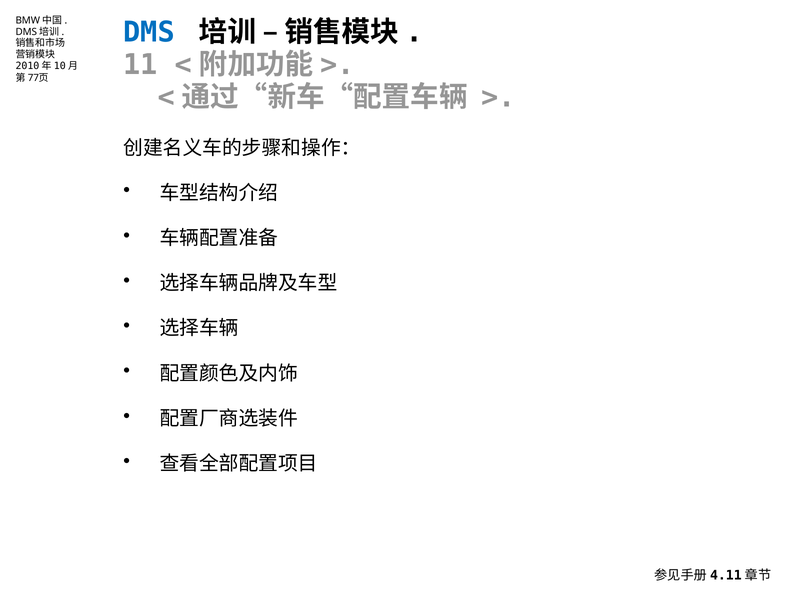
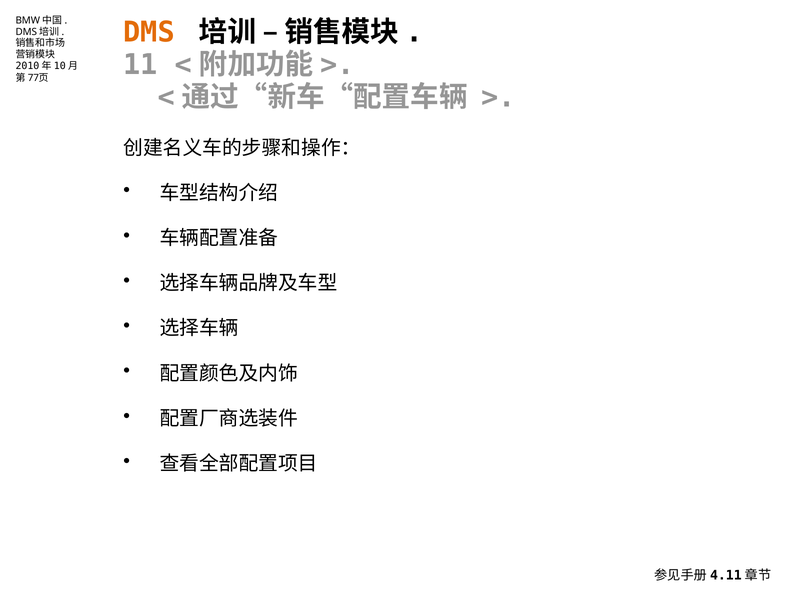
DMS colour: blue -> orange (149, 32)
